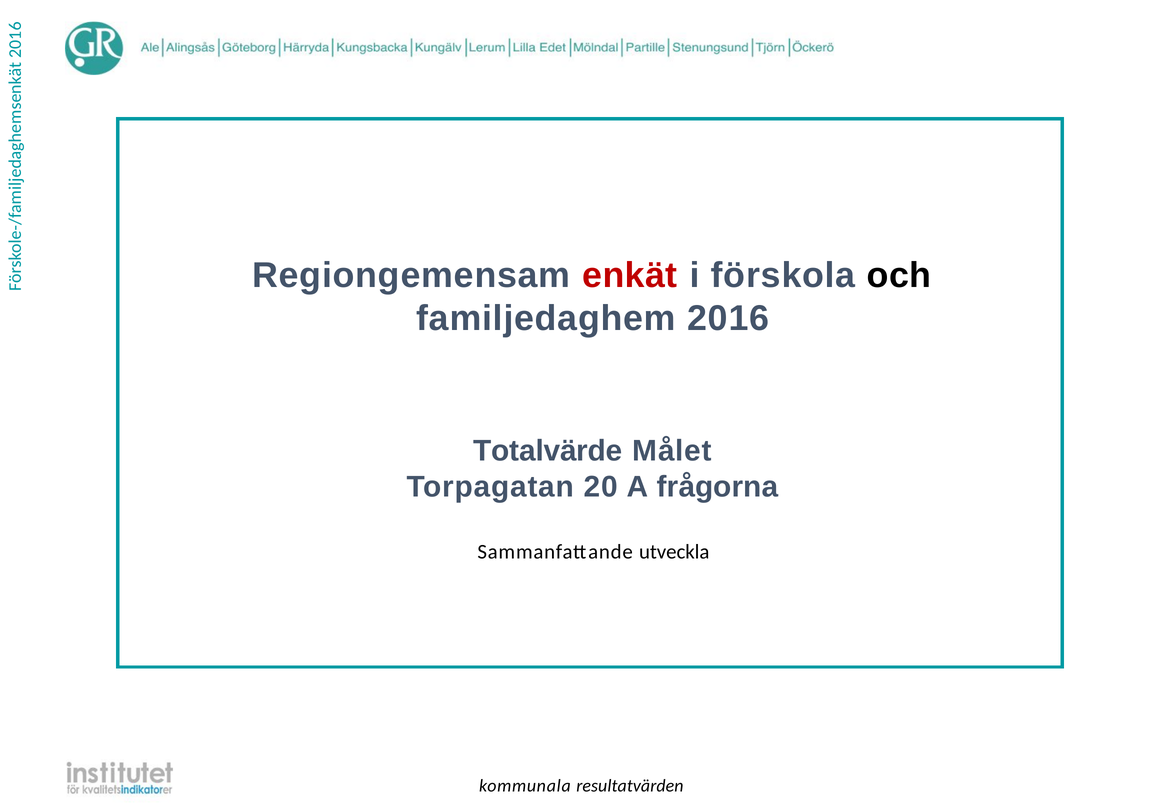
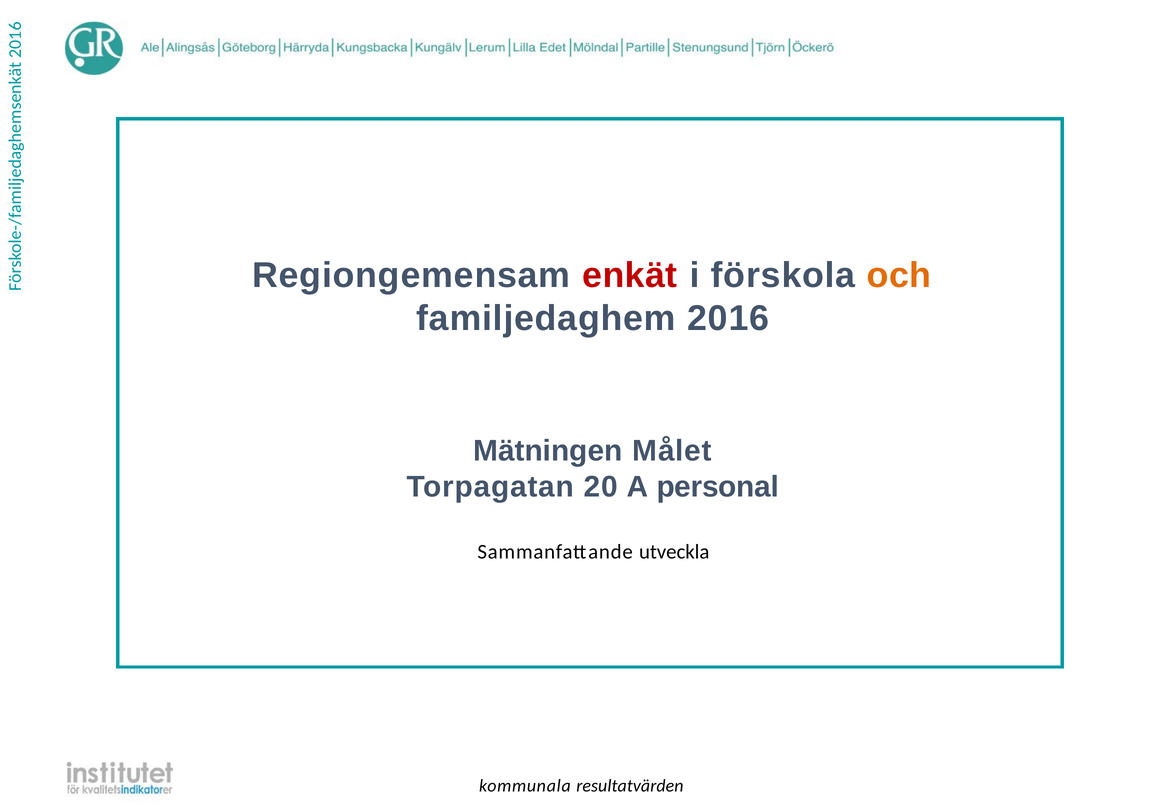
och colour: black -> orange (899, 275)
Totalvärde: Totalvärde -> Mätningen (548, 451)
frågorna: frågorna -> personal (718, 487)
